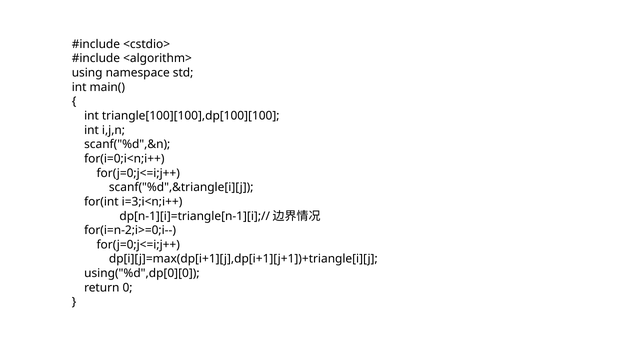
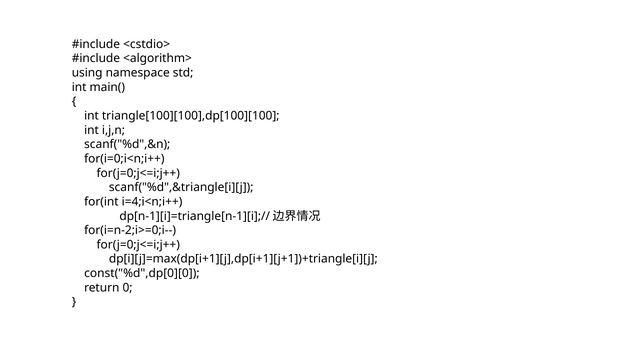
i=3;i<n;i++: i=3;i<n;i++ -> i=4;i<n;i++ (152, 202)
using("%d",dp[0][0: using("%d",dp[0][0 -> const("%d",dp[0][0 (142, 273)
